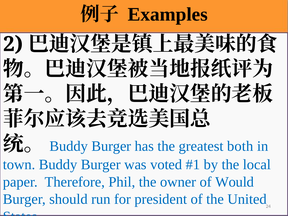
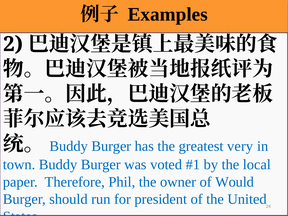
both: both -> very (240, 146)
